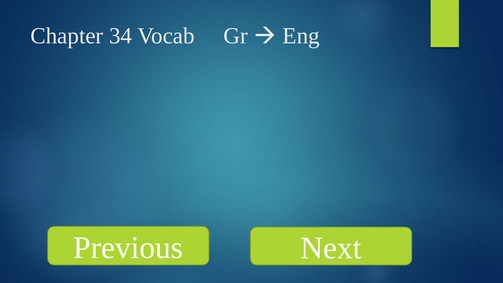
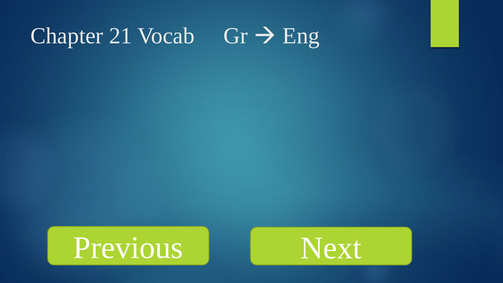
34: 34 -> 21 (121, 36)
